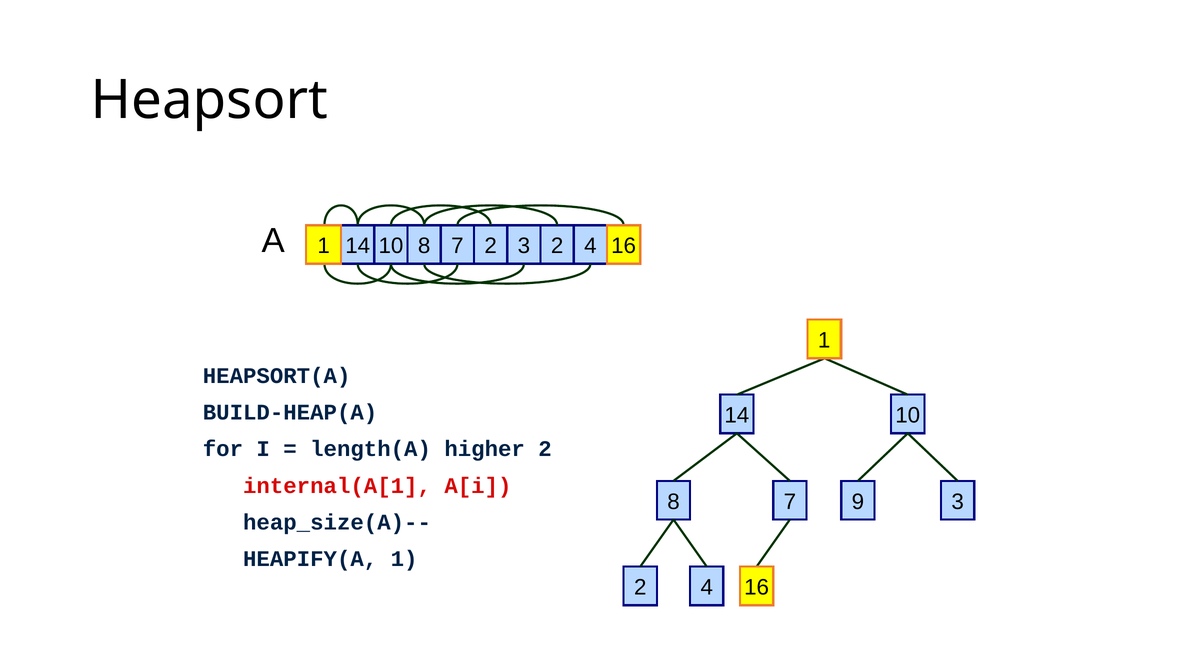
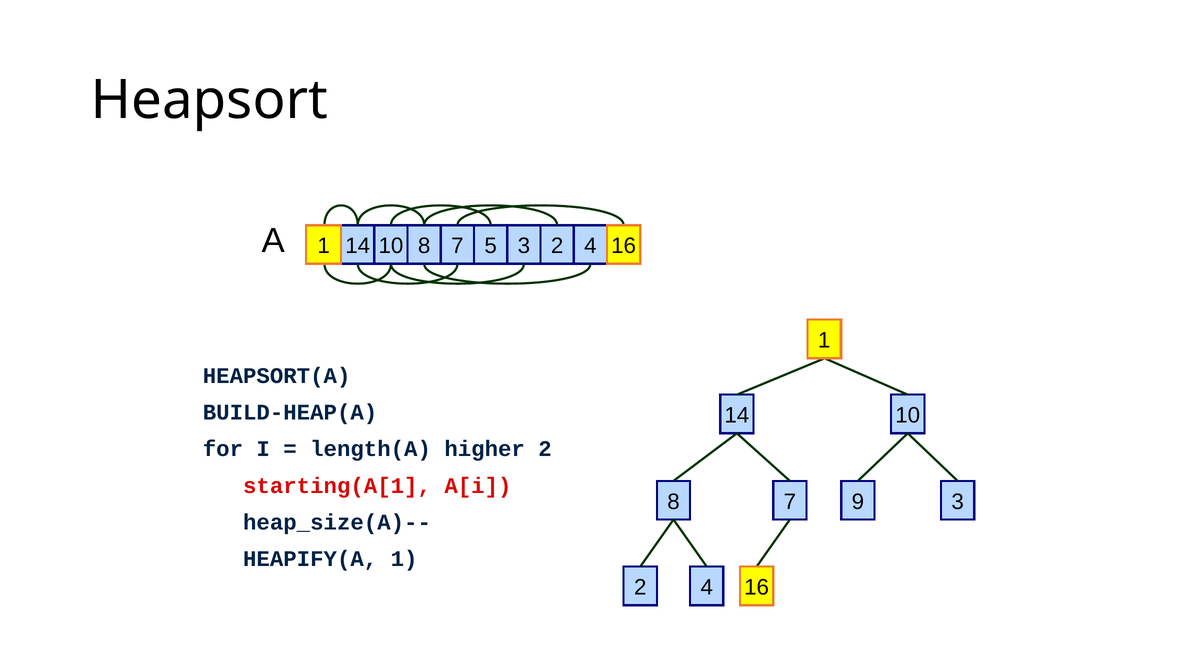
7 2: 2 -> 5 (491, 246)
internal(A[1: internal(A[1 -> starting(A[1 (337, 486)
